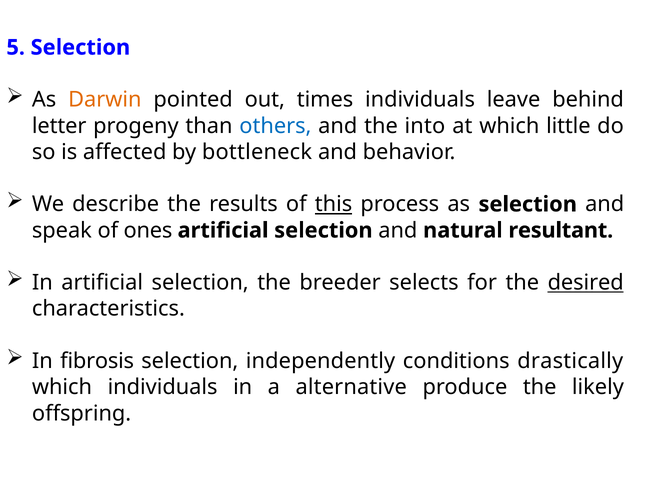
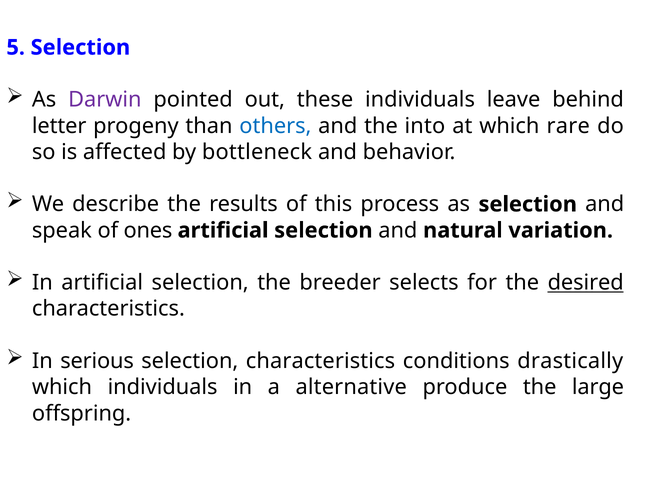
Darwin colour: orange -> purple (105, 100)
times: times -> these (325, 100)
little: little -> rare (568, 126)
this underline: present -> none (334, 204)
resultant: resultant -> variation (561, 231)
fibrosis: fibrosis -> serious (97, 361)
selection independently: independently -> characteristics (321, 361)
likely: likely -> large (598, 388)
